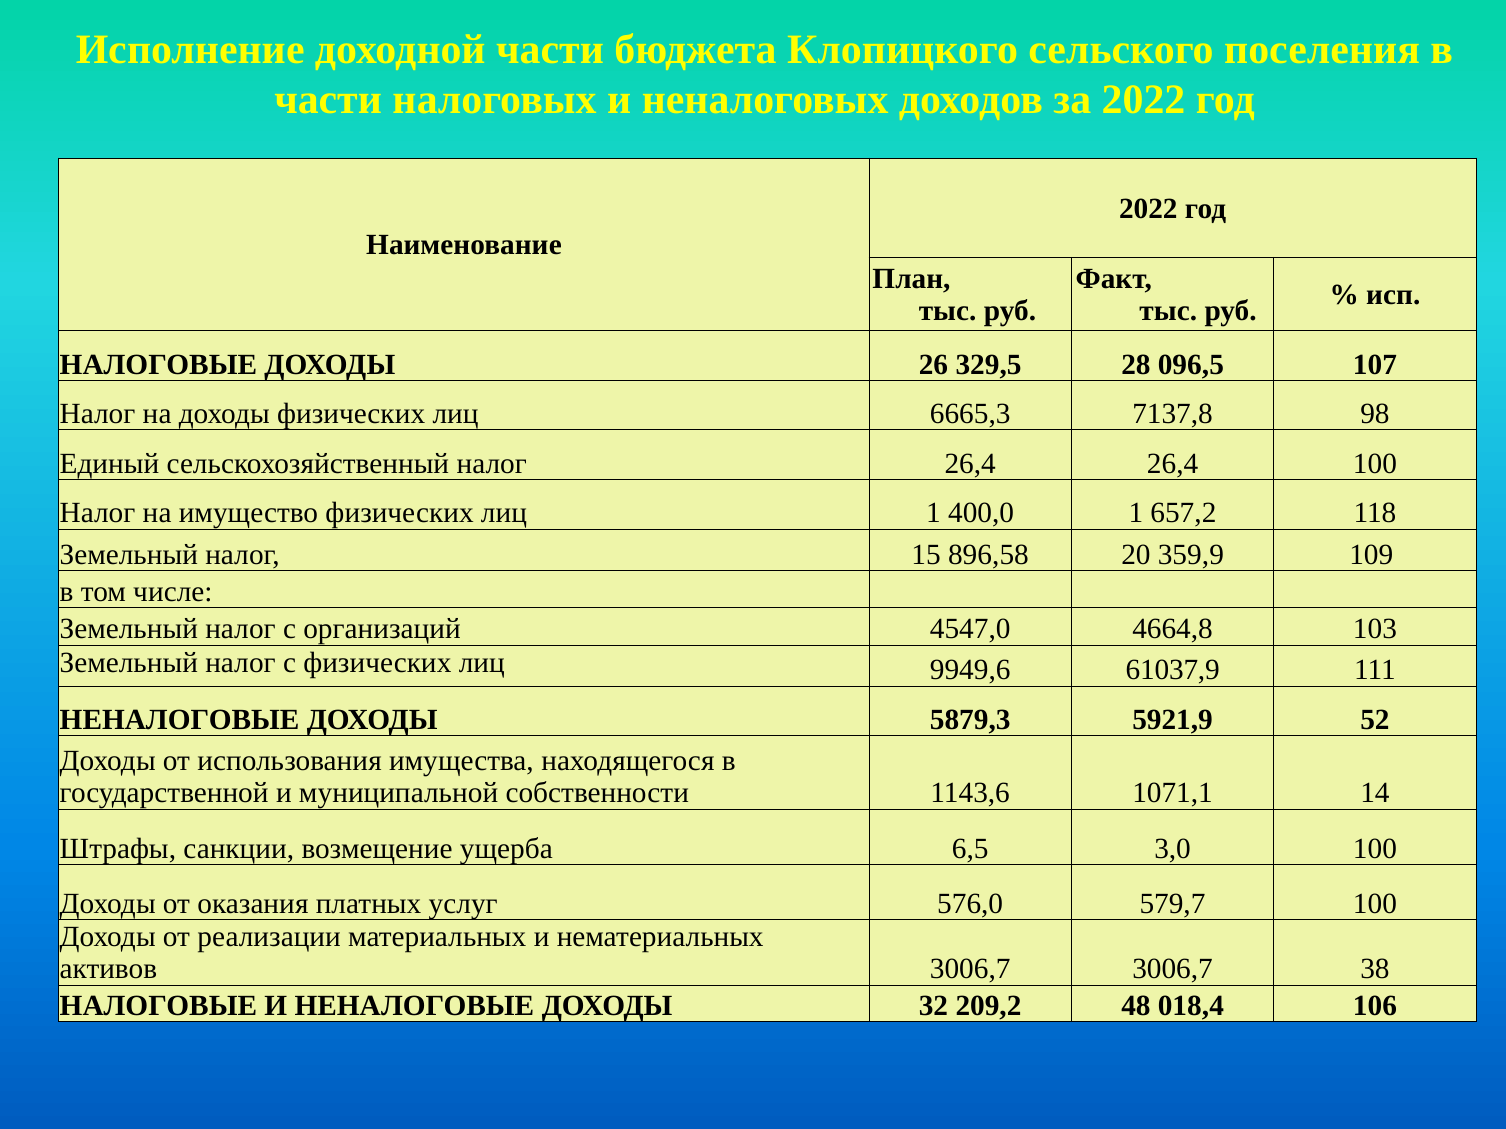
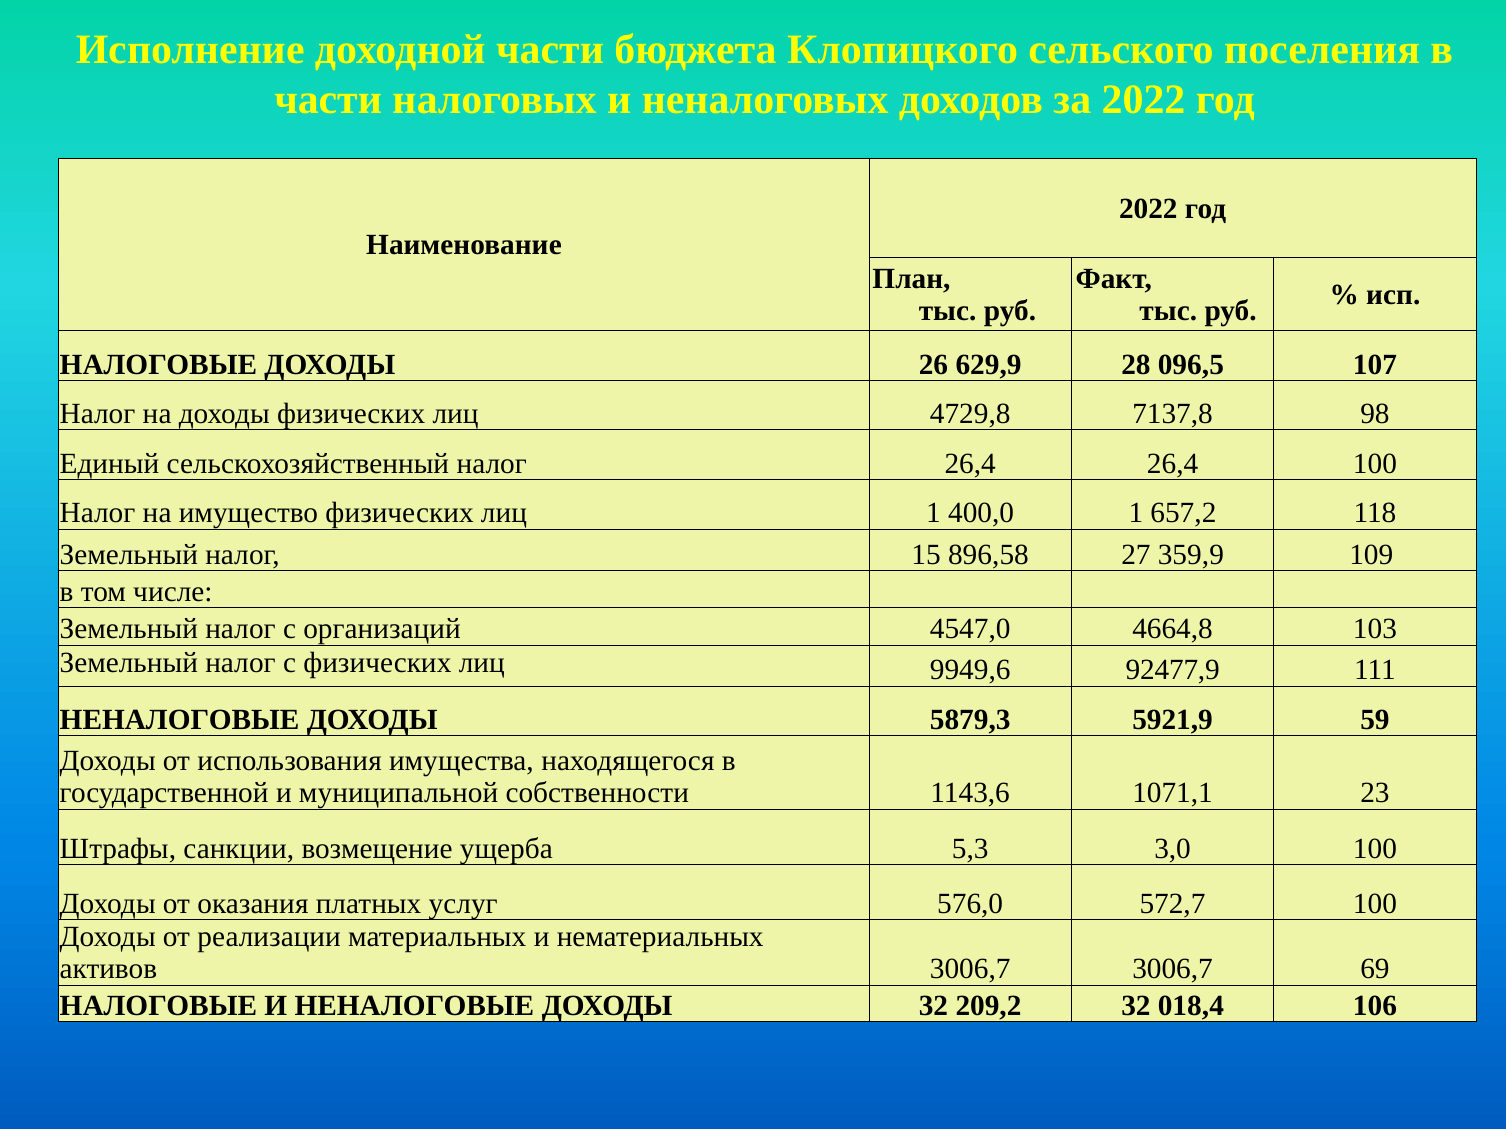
329,5: 329,5 -> 629,9 (989, 365)
6665,3: 6665,3 -> 4729,8 (970, 414)
20: 20 -> 27 (1136, 555)
61037,9: 61037,9 -> 92477,9 (1173, 670)
52: 52 -> 59 (1375, 720)
14: 14 -> 23 (1375, 793)
6,5: 6,5 -> 5,3 (970, 849)
579,7: 579,7 -> 572,7 (1173, 904)
38: 38 -> 69 (1375, 970)
209,2 48: 48 -> 32 (1136, 1006)
